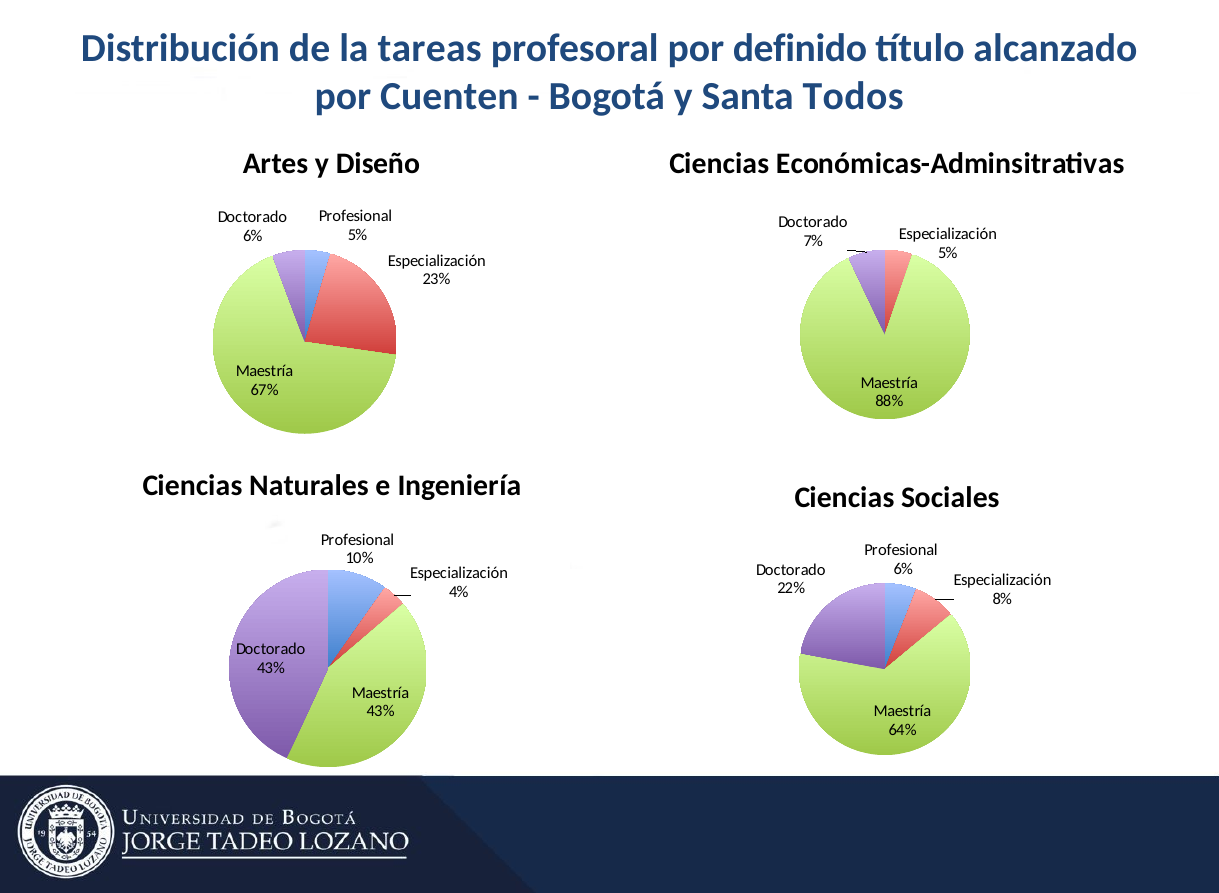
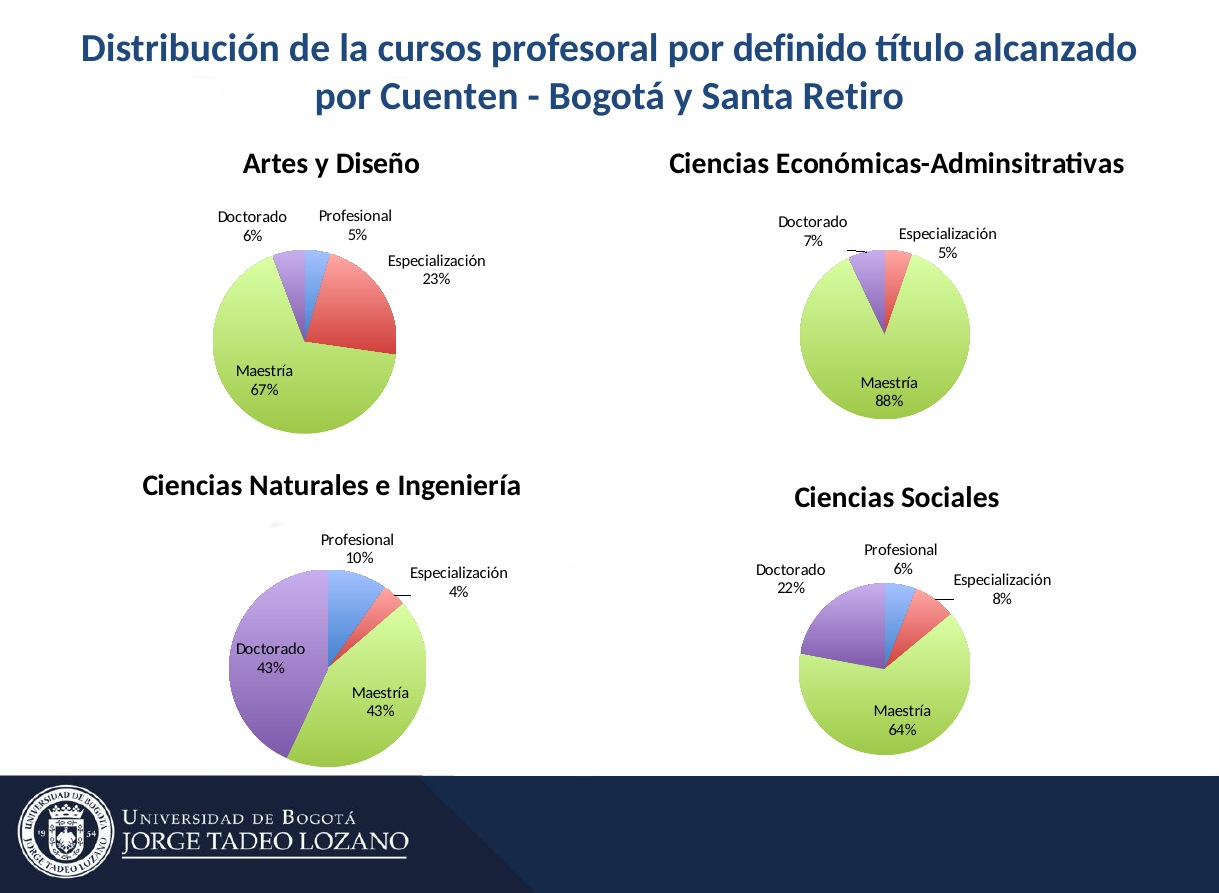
tareas: tareas -> cursos (430, 49)
Todos: Todos -> Retiro (853, 96)
